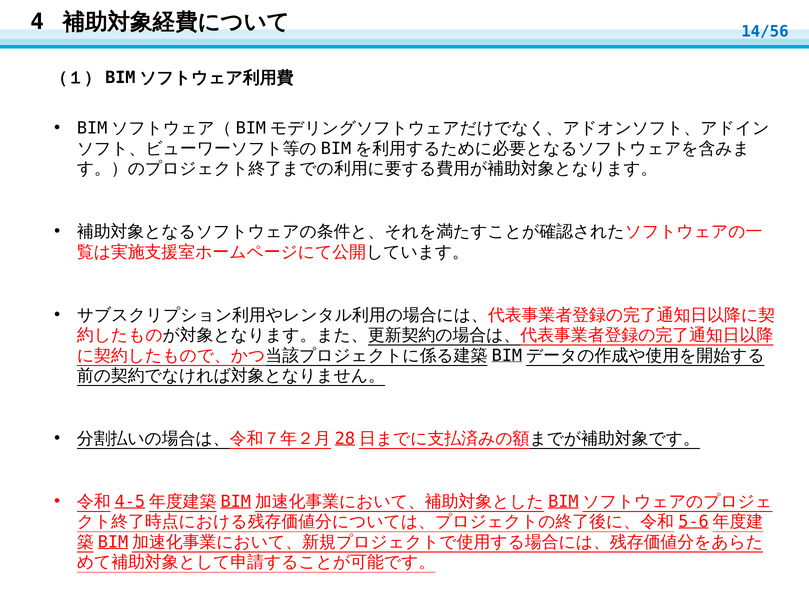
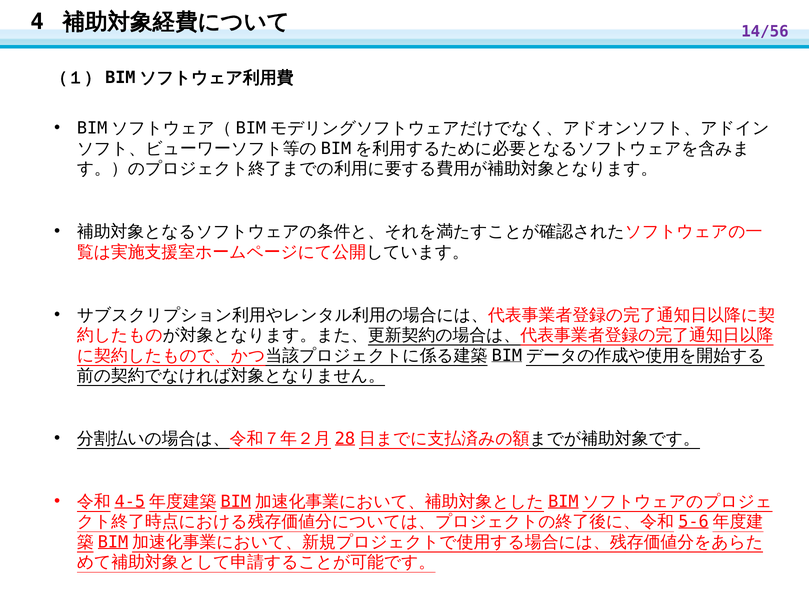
14/56 colour: blue -> purple (765, 31)
